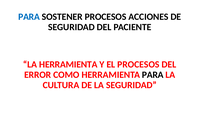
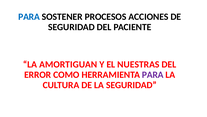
LA HERRAMIENTA: HERRAMIENTA -> AMORTIGUAN (68, 64)
EL PROCESOS: PROCESOS -> NUESTRAS (138, 64)
PARA colour: black -> purple (153, 74)
